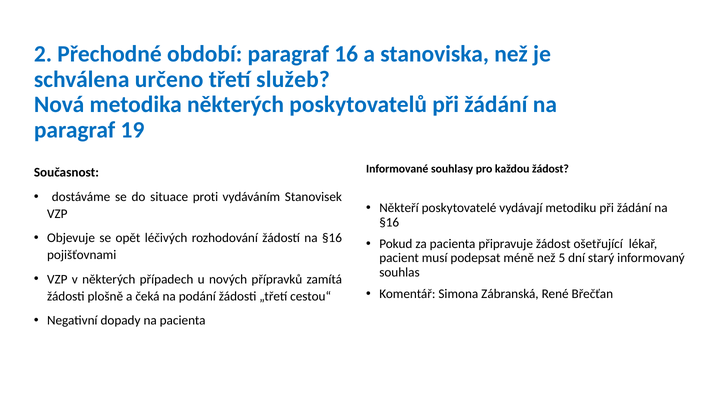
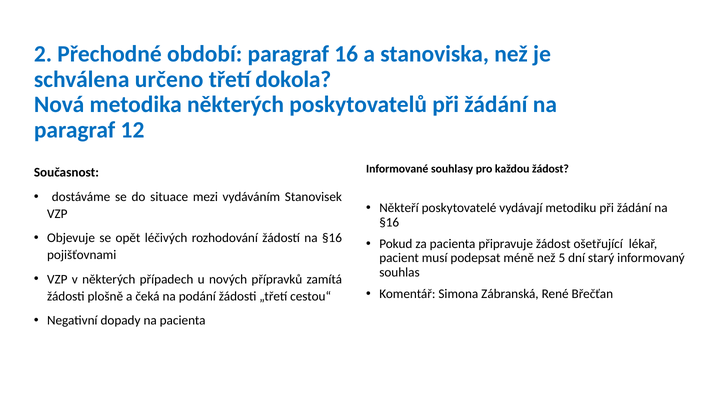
služeb: služeb -> dokola (293, 79)
19: 19 -> 12 (132, 130)
proti: proti -> mezi (205, 197)
